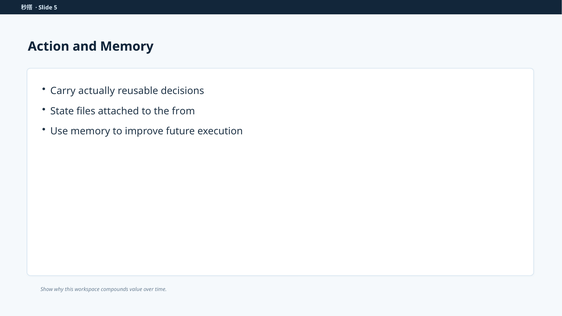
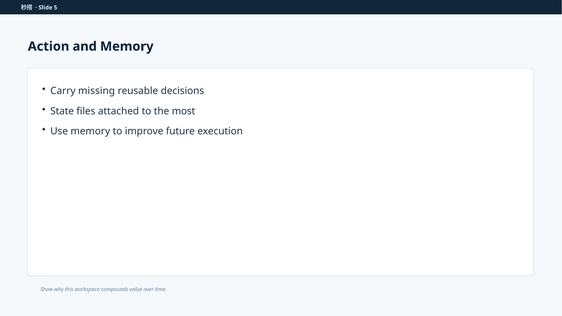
actually: actually -> missing (97, 91)
from: from -> most (184, 111)
